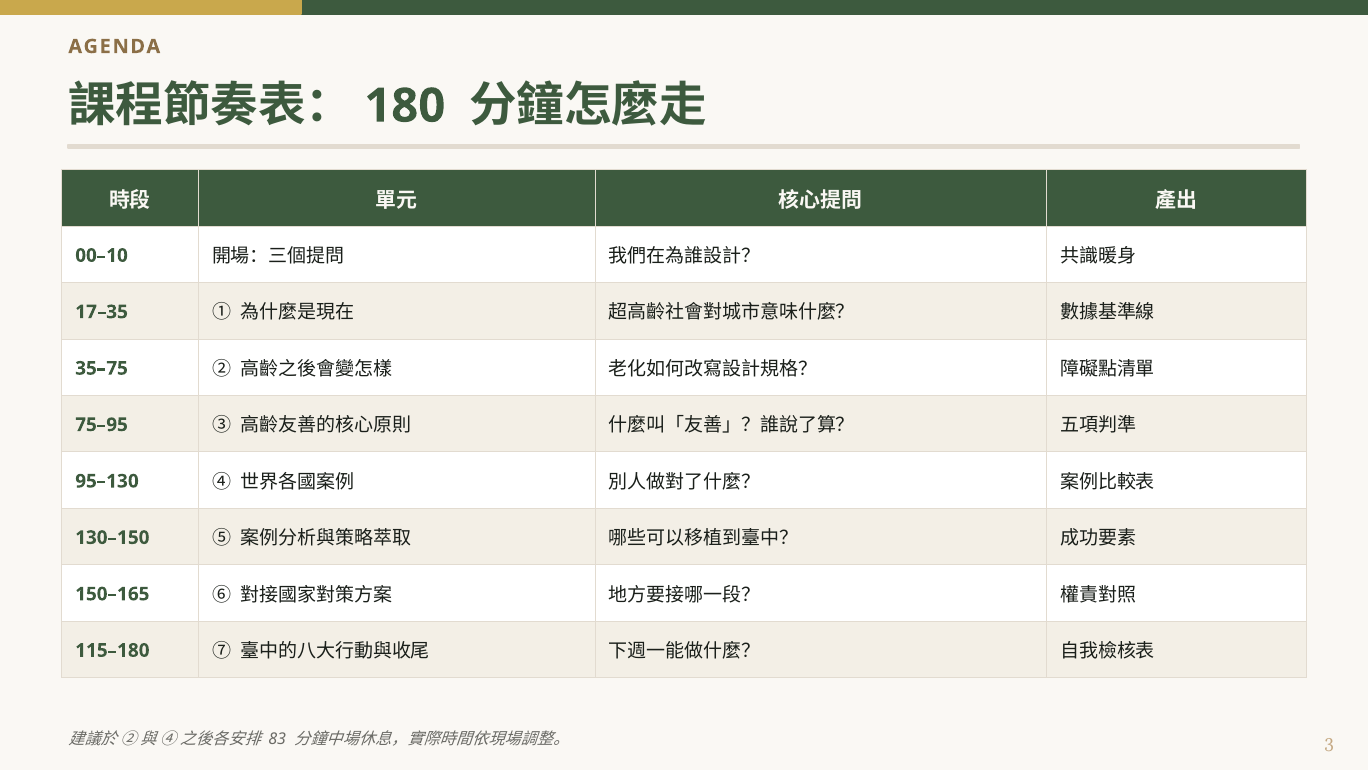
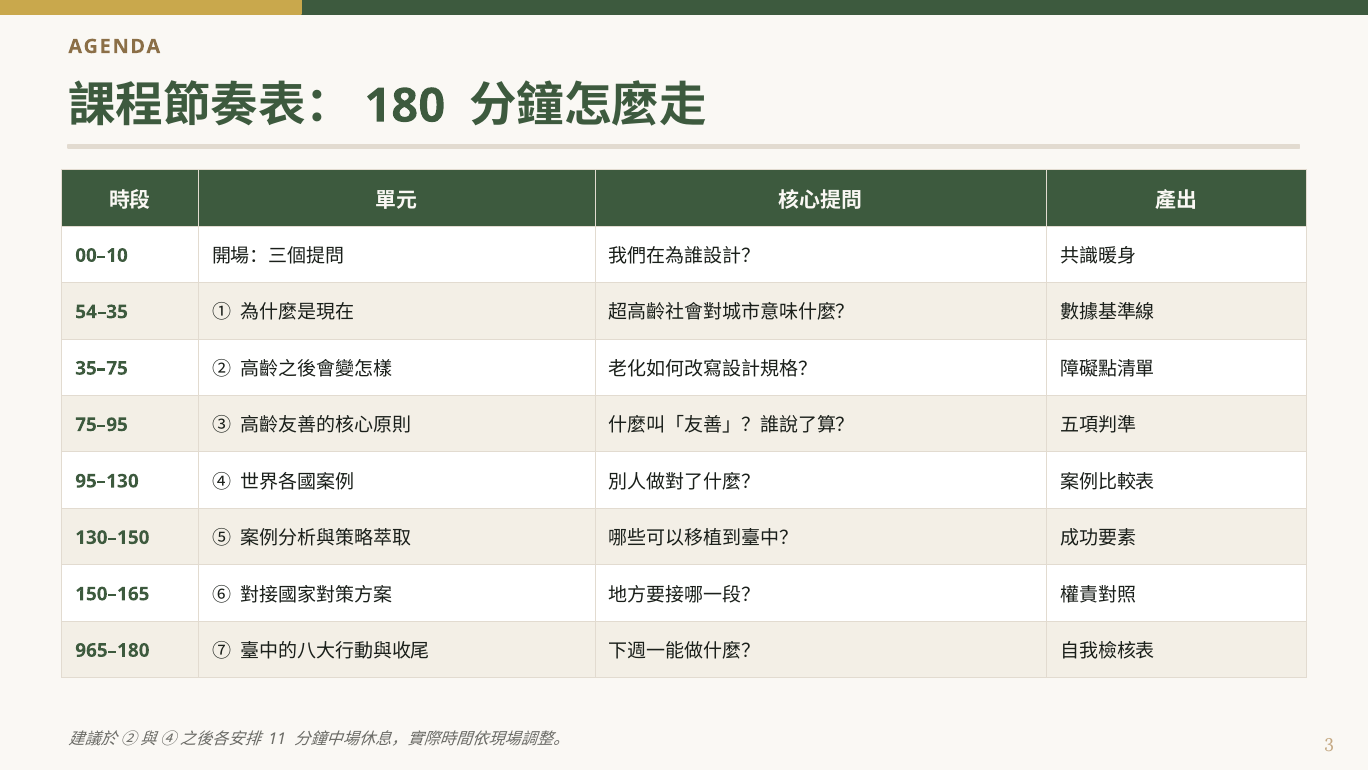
17–35: 17–35 -> 54–35 (102, 312)
115–180: 115–180 -> 965–180 (112, 650)
83: 83 -> 11 (277, 738)
